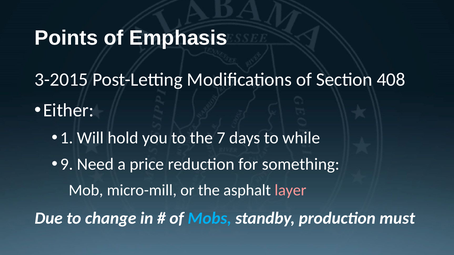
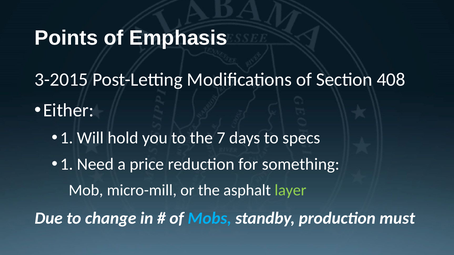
while: while -> specs (301, 138)
9: 9 -> 1 (67, 164)
layer colour: pink -> light green (290, 190)
